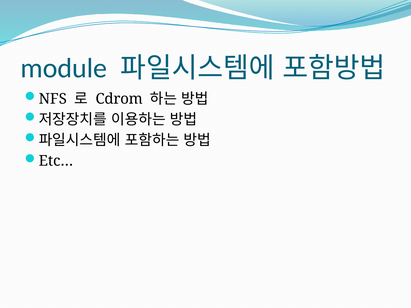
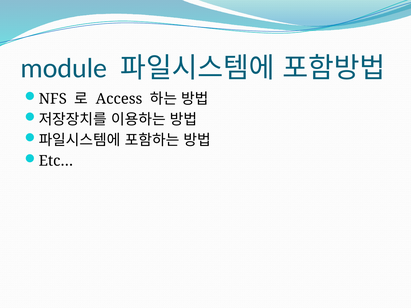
Cdrom: Cdrom -> Access (119, 99)
